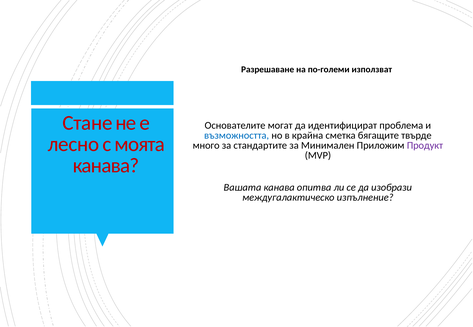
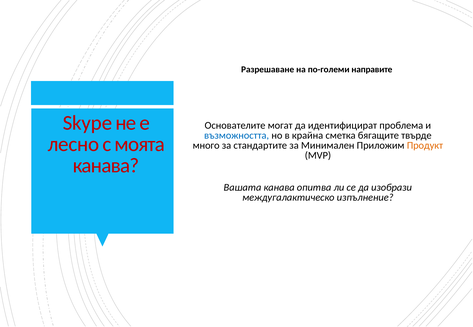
използват: използват -> направите (372, 70)
Стане: Стане -> Skype (87, 123)
Продукт colour: purple -> orange (425, 146)
